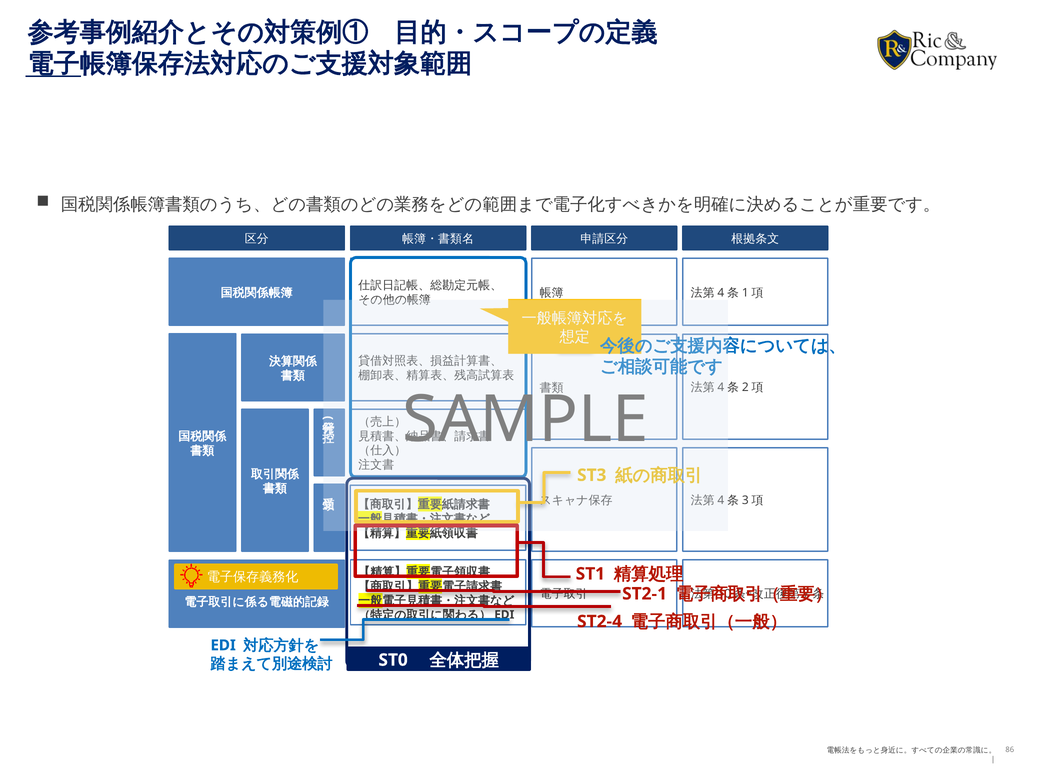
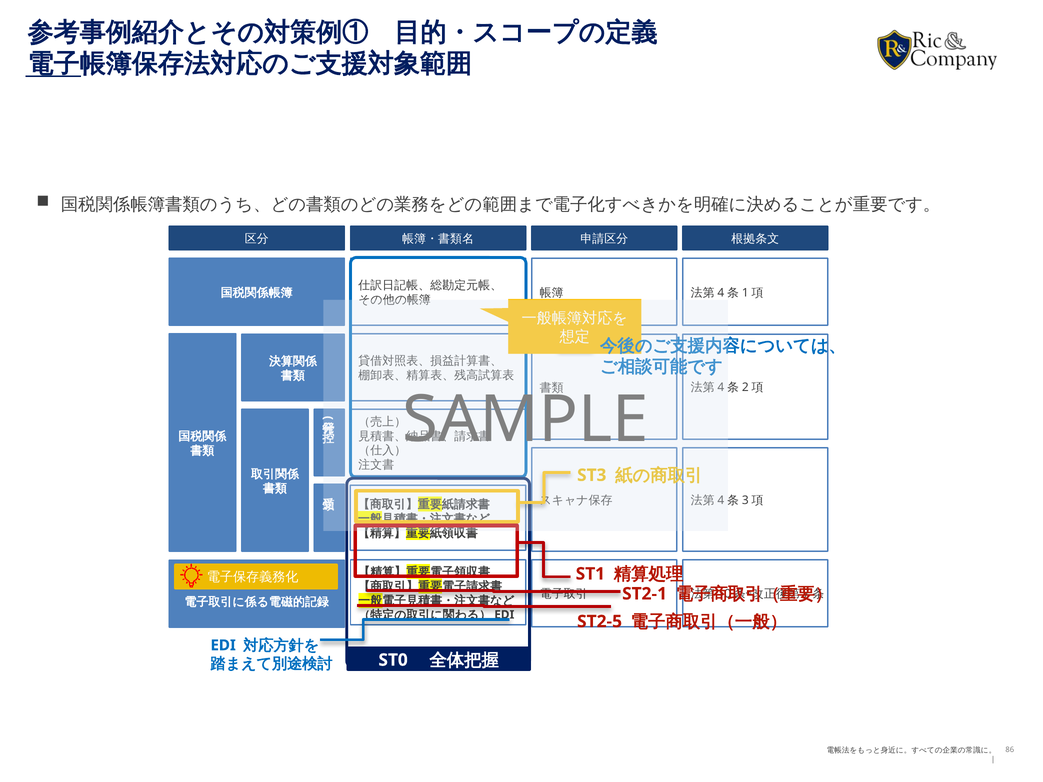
ST2-4: ST2-4 -> ST2-5 (600, 622)
